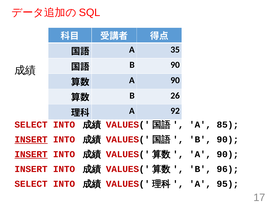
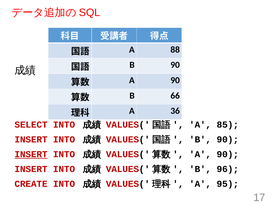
35: 35 -> 88 (175, 50)
26: 26 -> 66 (175, 96)
92: 92 -> 36 (175, 111)
INSERT underline: present -> none (31, 140)
SELECT: SELECT -> CREATE (31, 184)
